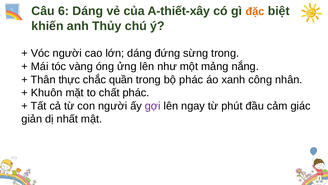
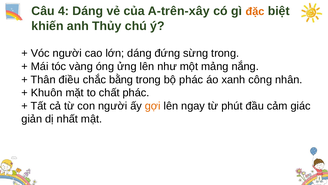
6: 6 -> 4 (64, 11)
A-thiết-xây: A-thiết-xây -> A-trên-xây (179, 11)
thực: thực -> điều (69, 79)
quần: quần -> bằng (121, 79)
gợi colour: purple -> orange (153, 106)
